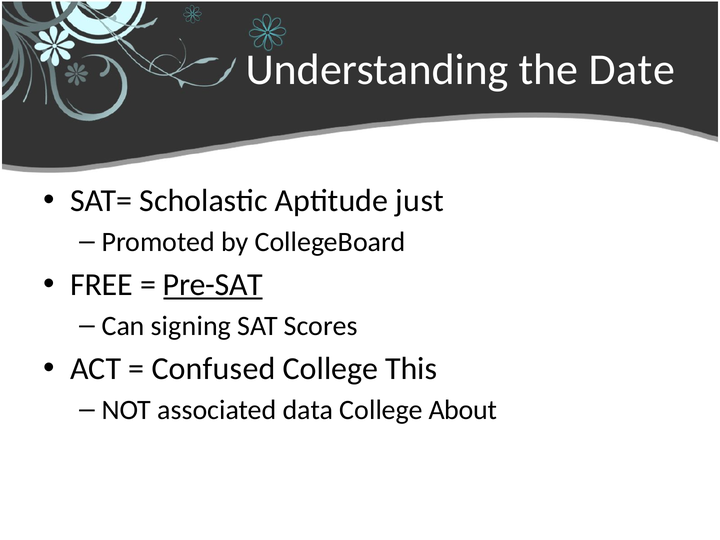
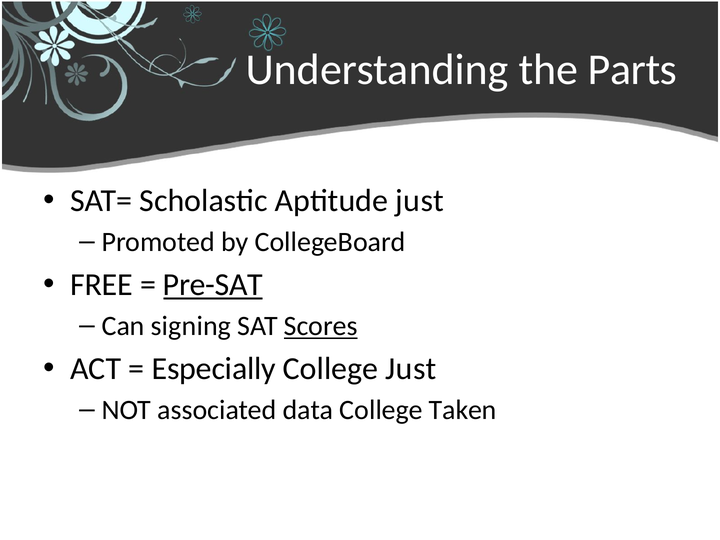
Date: Date -> Parts (632, 70)
Scores underline: none -> present (321, 326)
Confused: Confused -> Especially (214, 369)
College This: This -> Just (411, 369)
About: About -> Taken (463, 410)
